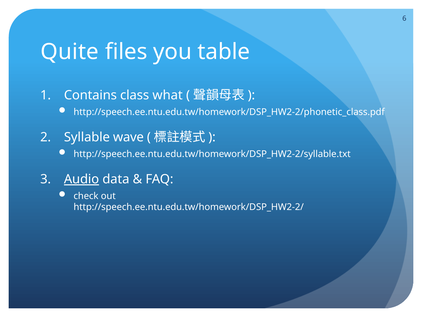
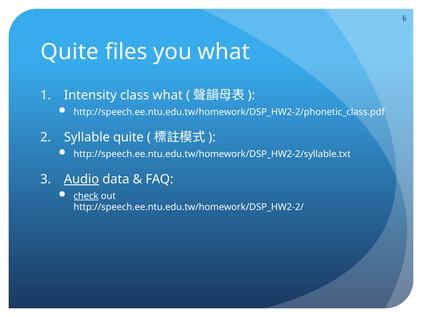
you table: table -> what (224, 52)
Contains: Contains -> Intensity (90, 95)
Syllable wave: wave -> quite (128, 137)
check underline: none -> present (86, 196)
